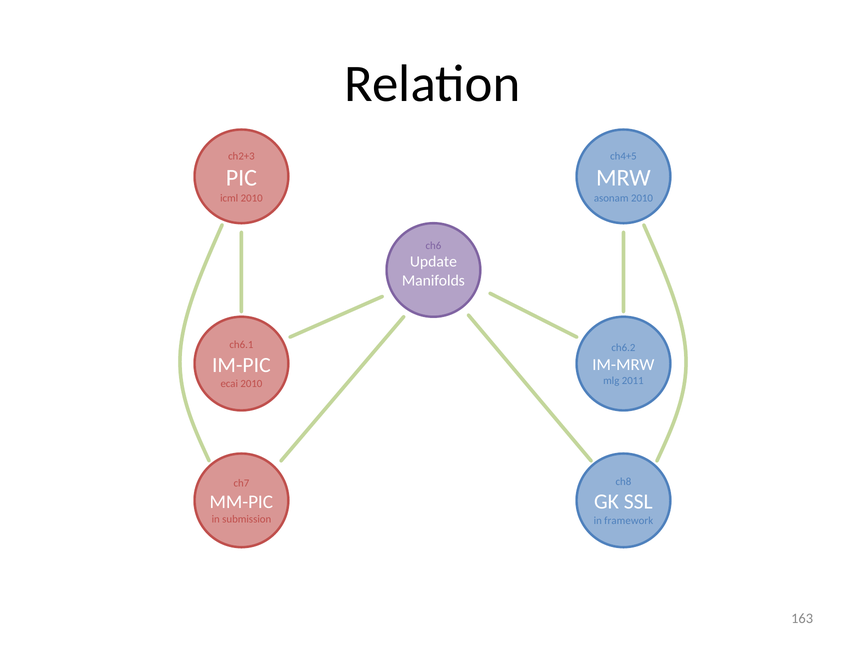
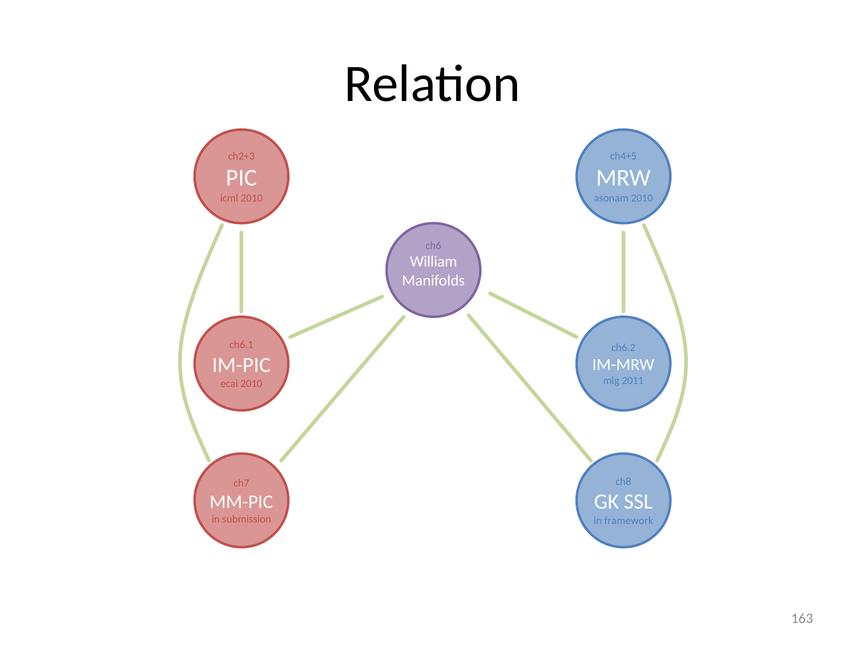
Update: Update -> William (434, 262)
